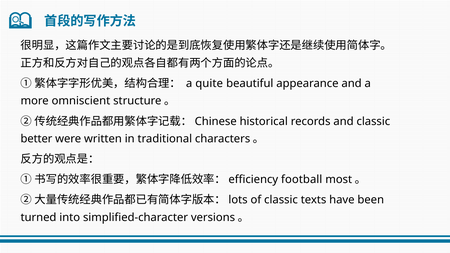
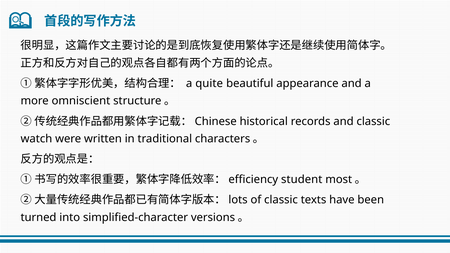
better: better -> watch (36, 139)
football: football -> student (302, 180)
